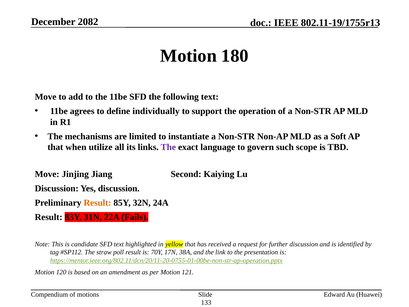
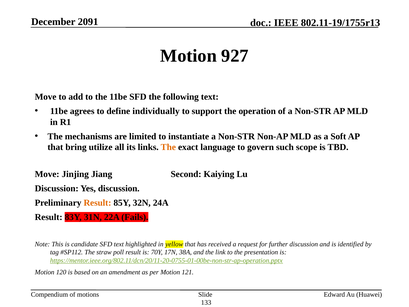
2082: 2082 -> 2091 (88, 22)
180: 180 -> 927 (235, 56)
when: when -> bring (76, 147)
The colour: purple -> orange (168, 147)
